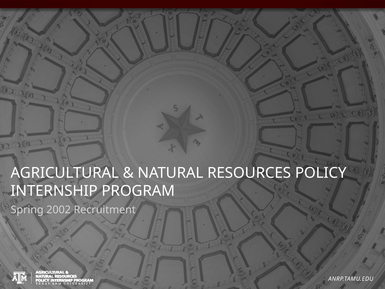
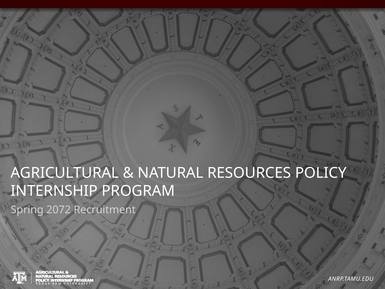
2002: 2002 -> 2072 (59, 210)
